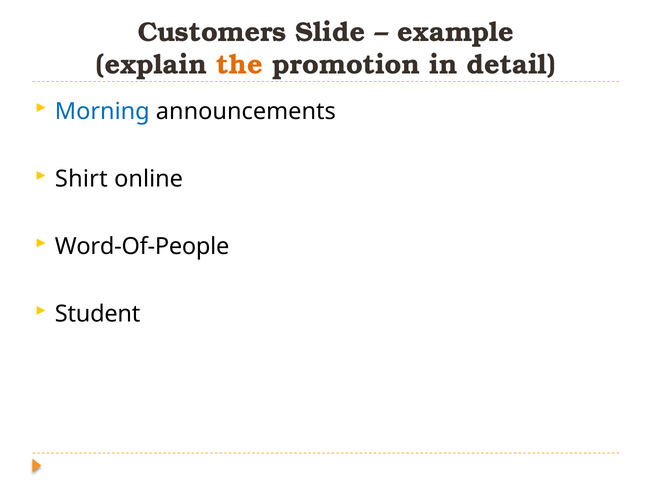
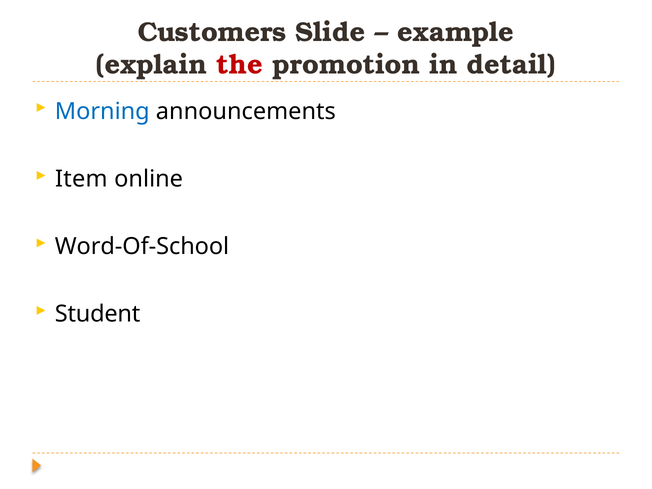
the colour: orange -> red (240, 65)
Shirt: Shirt -> Item (81, 179)
Word-Of-People: Word-Of-People -> Word-Of-School (142, 246)
